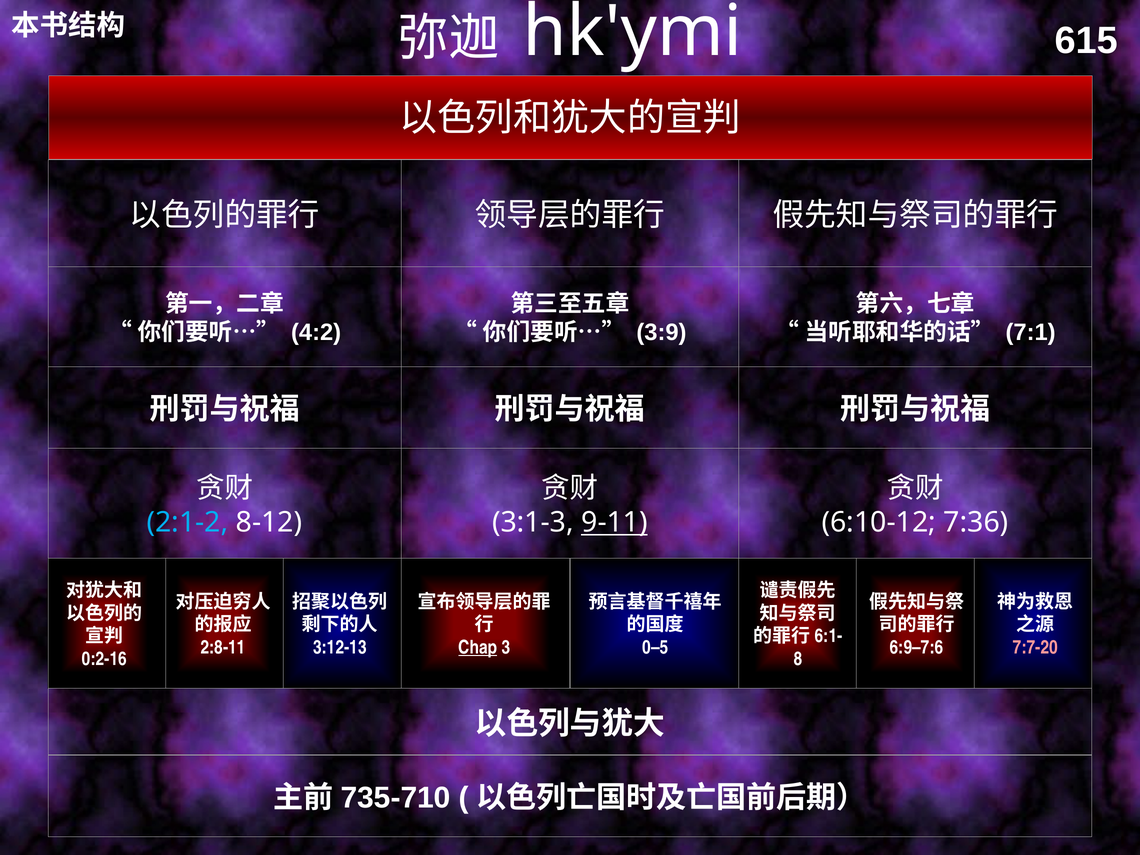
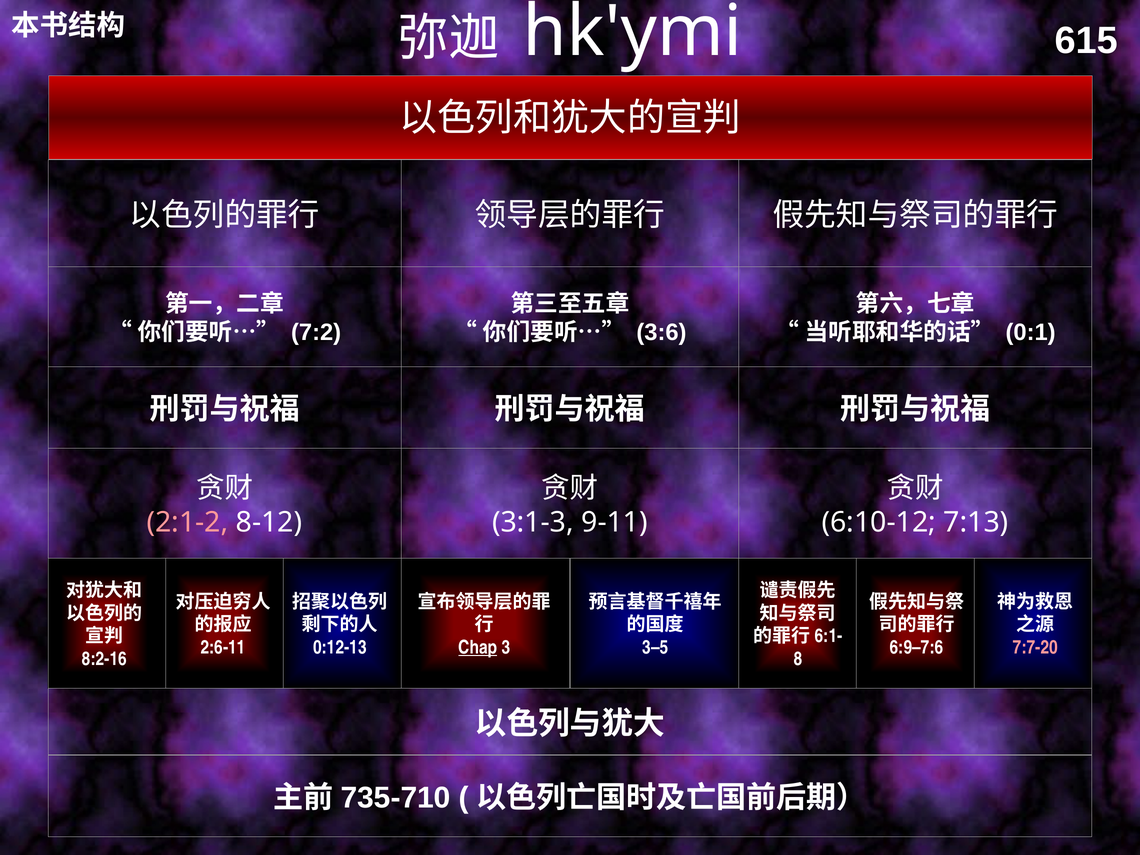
4:2: 4:2 -> 7:2 (316, 332)
3:9: 3:9 -> 3:6 (661, 332)
7:1: 7:1 -> 0:1 (1031, 332)
2:1-2 colour: light blue -> pink (188, 522)
9-11 underline: present -> none (614, 522)
7:36: 7:36 -> 7:13 (976, 522)
2:8-11: 2:8-11 -> 2:6-11 (223, 647)
3:12-13: 3:12-13 -> 0:12-13 (340, 647)
0–5: 0–5 -> 3–5 (655, 647)
0:2-16: 0:2-16 -> 8:2-16 (104, 659)
